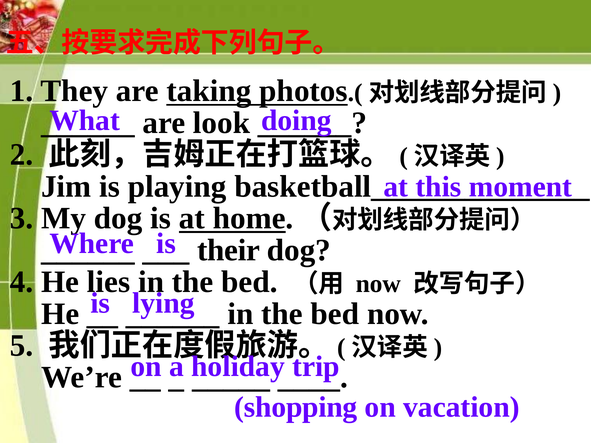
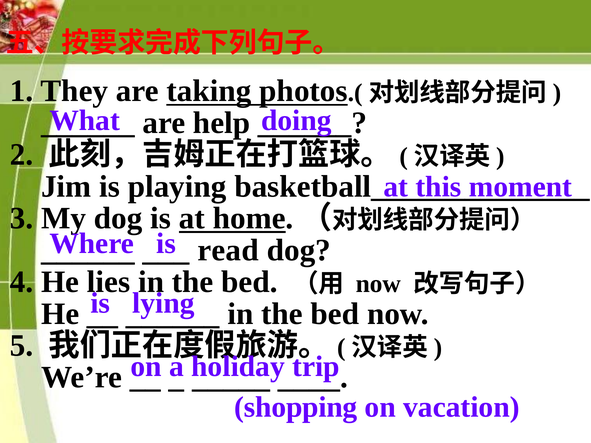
look: look -> help (222, 123)
their: their -> read (228, 250)
